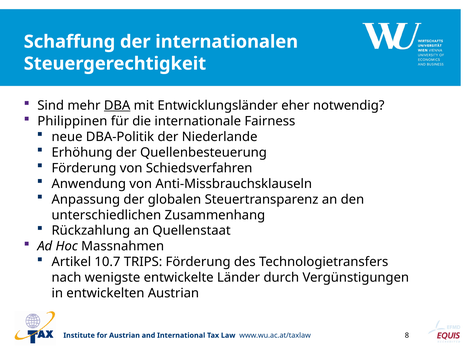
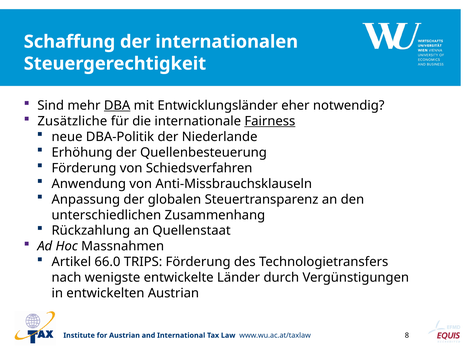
Philippinen: Philippinen -> Zusätzliche (72, 121)
Fairness underline: none -> present (270, 121)
10.7: 10.7 -> 66.0 (107, 262)
